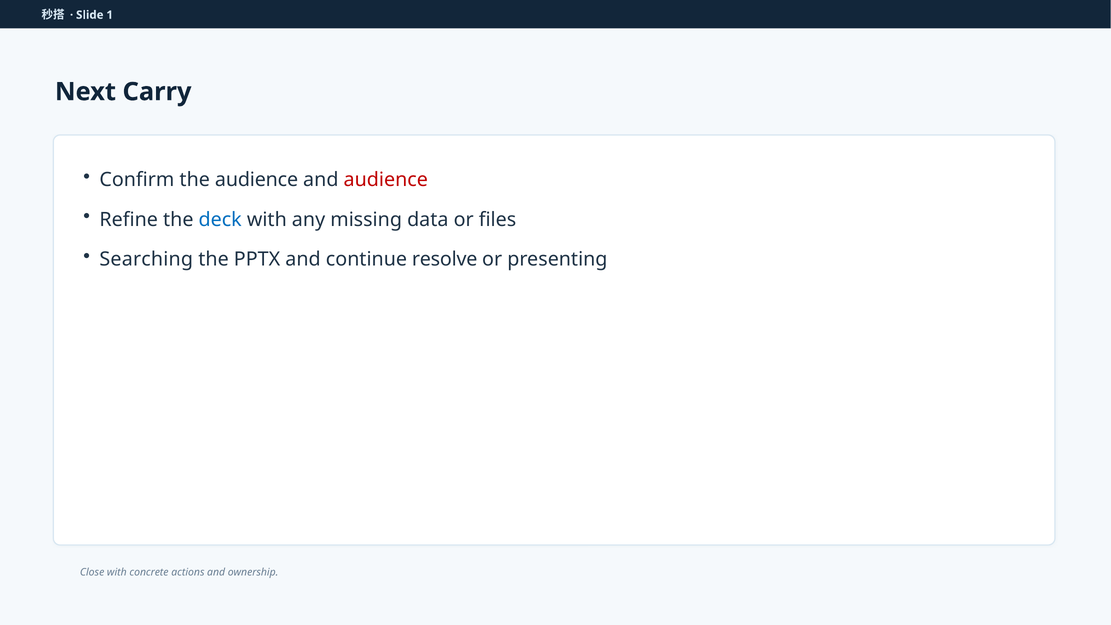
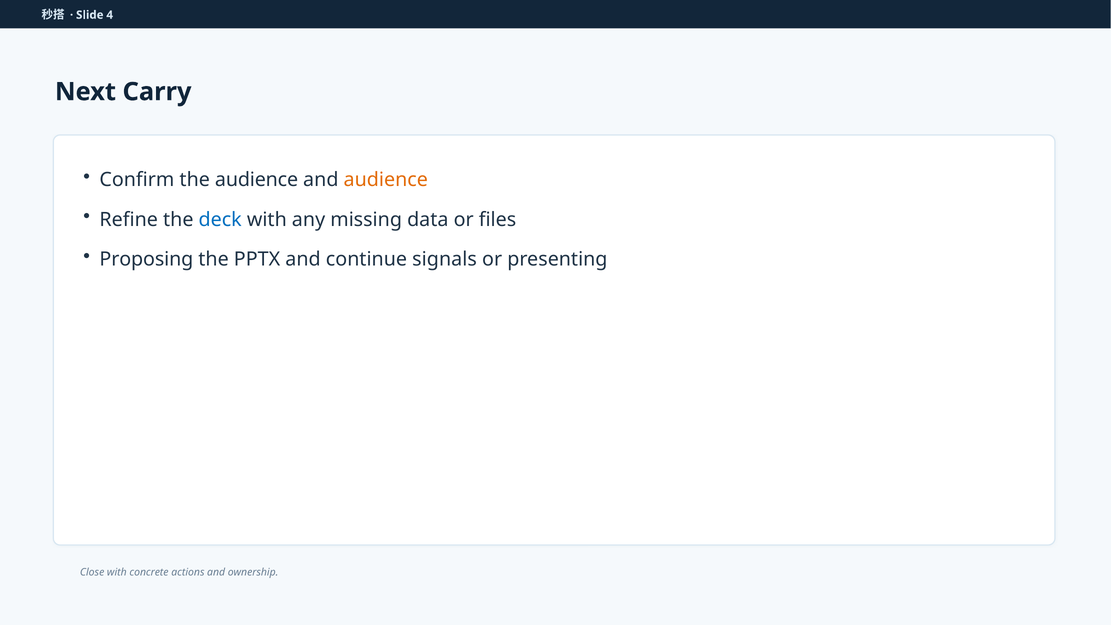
1: 1 -> 4 (110, 15)
audience colour: red -> orange (386, 180)
Searching: Searching -> Proposing (146, 259)
resolve: resolve -> signals (445, 259)
